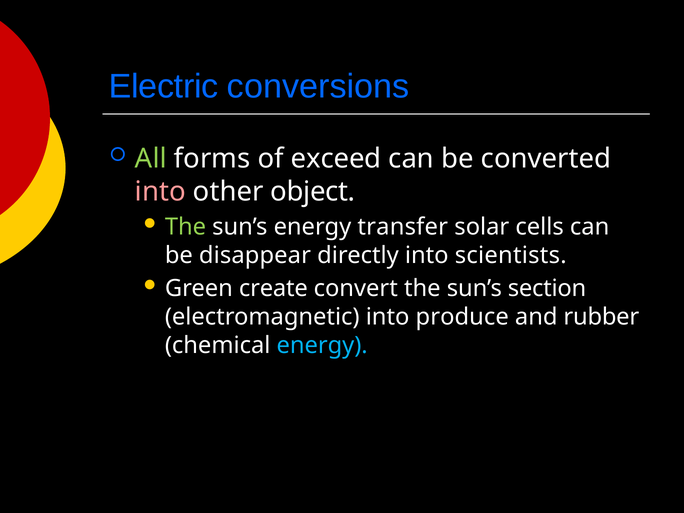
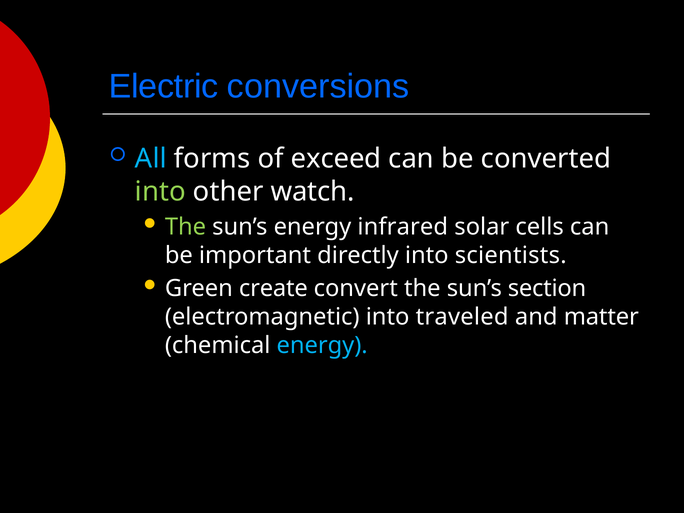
All colour: light green -> light blue (151, 159)
into colour: pink -> light green (160, 192)
object: object -> watch (313, 192)
transfer: transfer -> infrared (403, 227)
disappear: disappear -> important (255, 255)
produce: produce -> traveled (462, 317)
rubber: rubber -> matter (601, 317)
